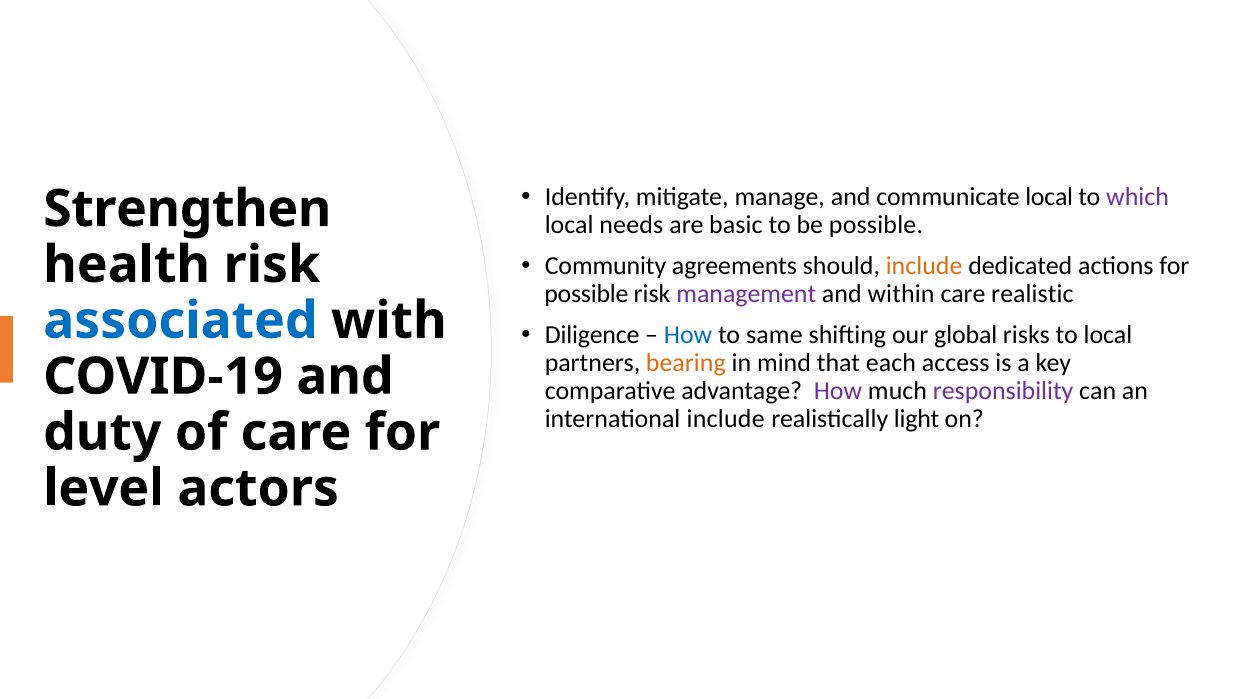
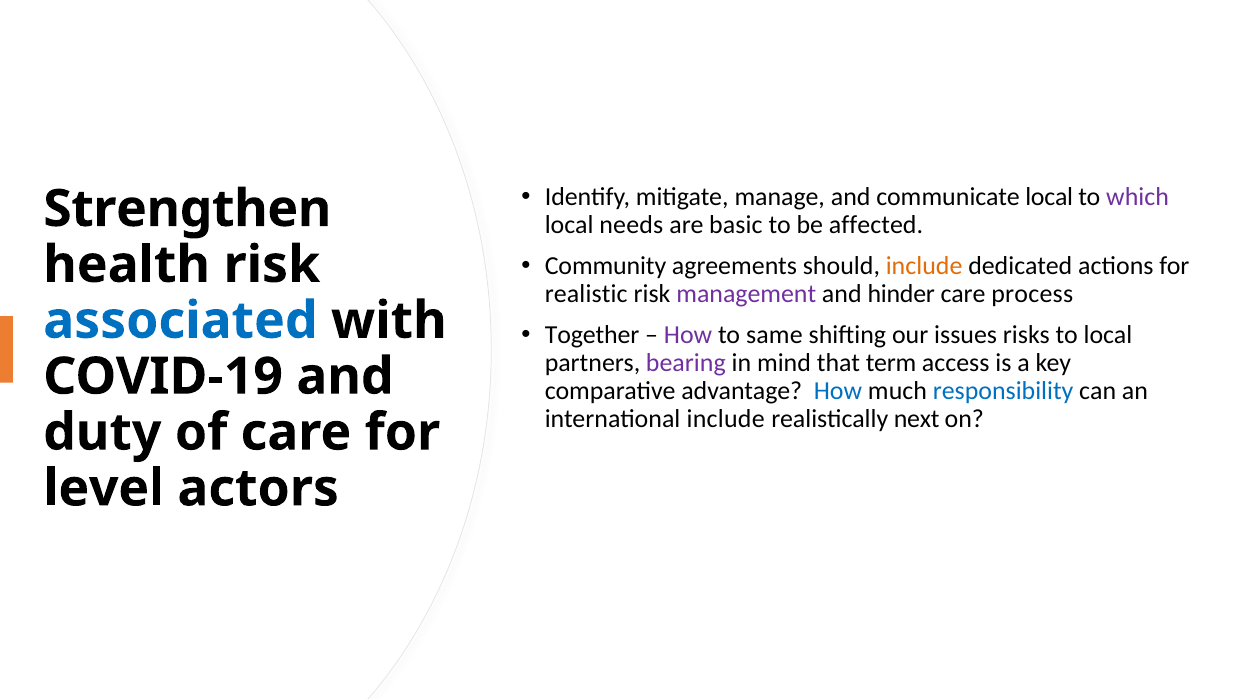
be possible: possible -> affected (876, 225)
possible: possible -> realistic (586, 294)
within: within -> hinder (901, 294)
realistic: realistic -> process (1032, 294)
Diligence: Diligence -> Together (592, 335)
How colour: blue -> purple (688, 335)
global: global -> issues (966, 335)
bearing colour: orange -> purple (686, 363)
each: each -> term (891, 363)
How colour: purple -> blue (838, 391)
responsibility colour: purple -> blue (1003, 391)
light: light -> next (917, 419)
